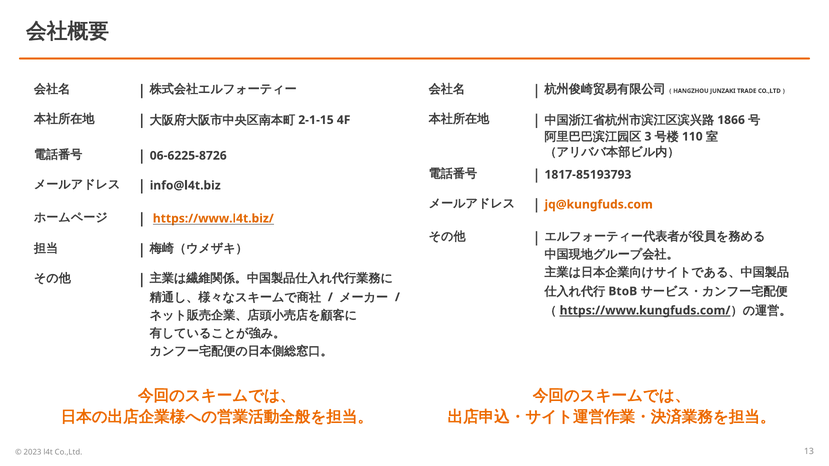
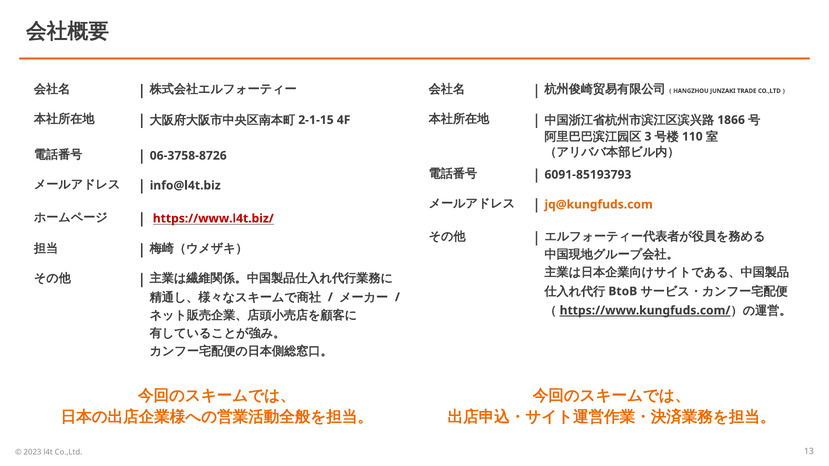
06-6225-8726: 06-6225-8726 -> 06-3758-8726 (188, 156)
1817-85193793: 1817-85193793 -> 6091-85193793 (588, 175)
https://www.l4t.biz/ colour: orange -> red (213, 219)
